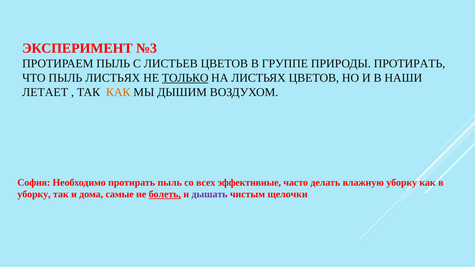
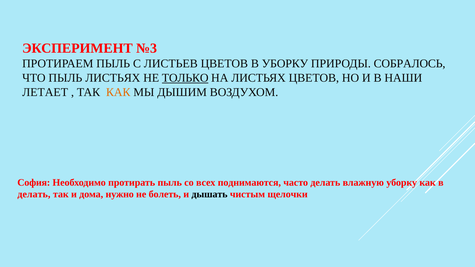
В ГРУППЕ: ГРУППЕ -> УБОРКУ (285, 64)
ПРИРОДЫ ПРОТИРАТЬ: ПРОТИРАТЬ -> СОБРАЛОСЬ (410, 64)
эффективные: эффективные -> поднимаются (249, 183)
уборку: уборку -> делать (34, 194)
самые: самые -> нужно (120, 194)
болеть underline: present -> none (165, 194)
дышать colour: purple -> black (210, 194)
